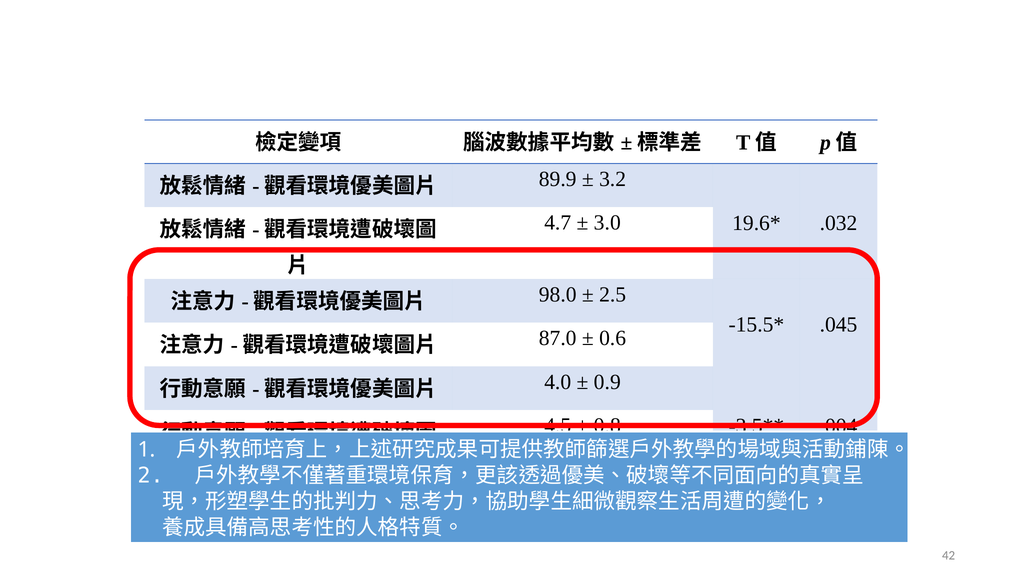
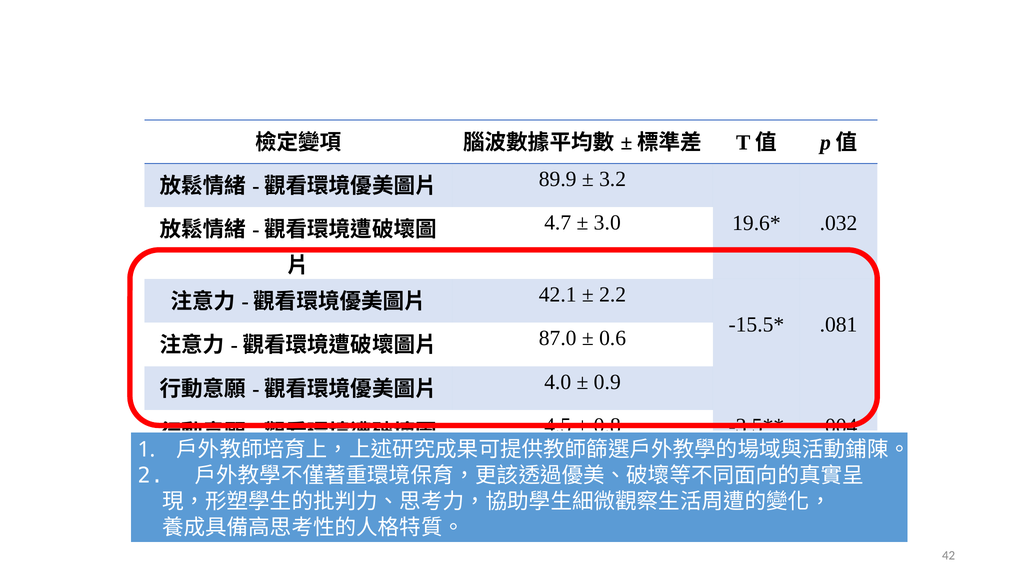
98.0: 98.0 -> 42.1 (558, 295)
2.5: 2.5 -> 2.2 (613, 295)
.045: .045 -> .081 (839, 324)
